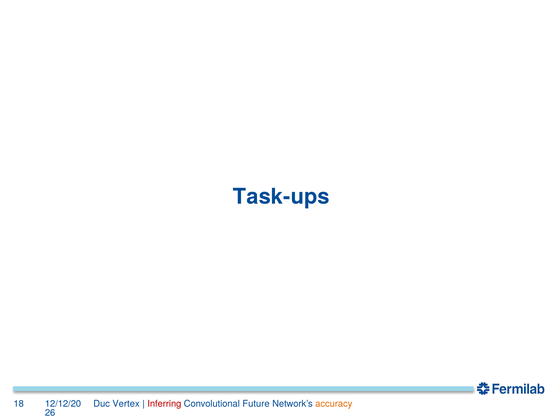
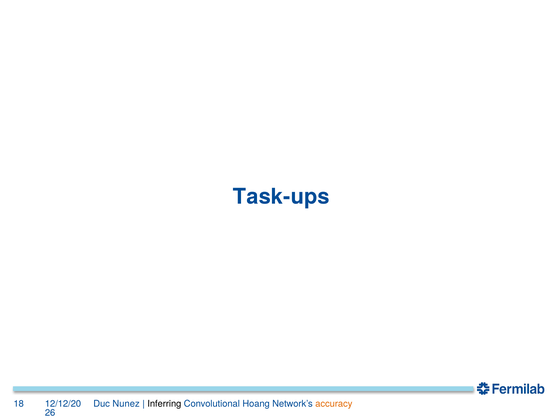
Vertex: Vertex -> Nunez (126, 403)
Inferring colour: red -> black (164, 403)
Future: Future -> Hoang (256, 403)
